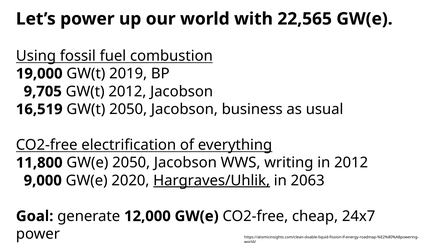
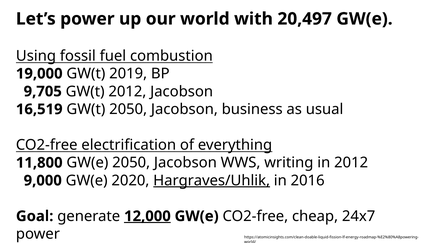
22,565: 22,565 -> 20,497 (305, 19)
2063: 2063 -> 2016 (308, 181)
12,000 underline: none -> present (147, 216)
